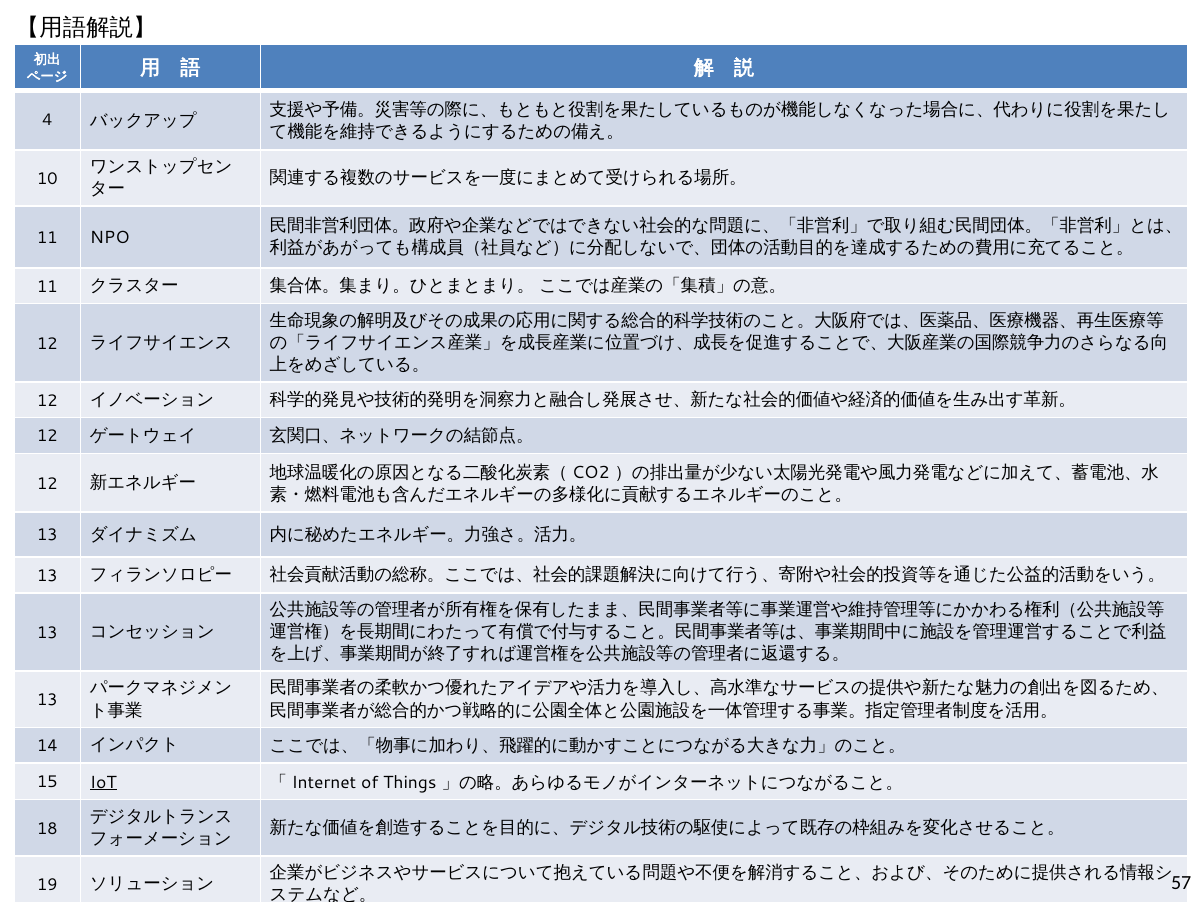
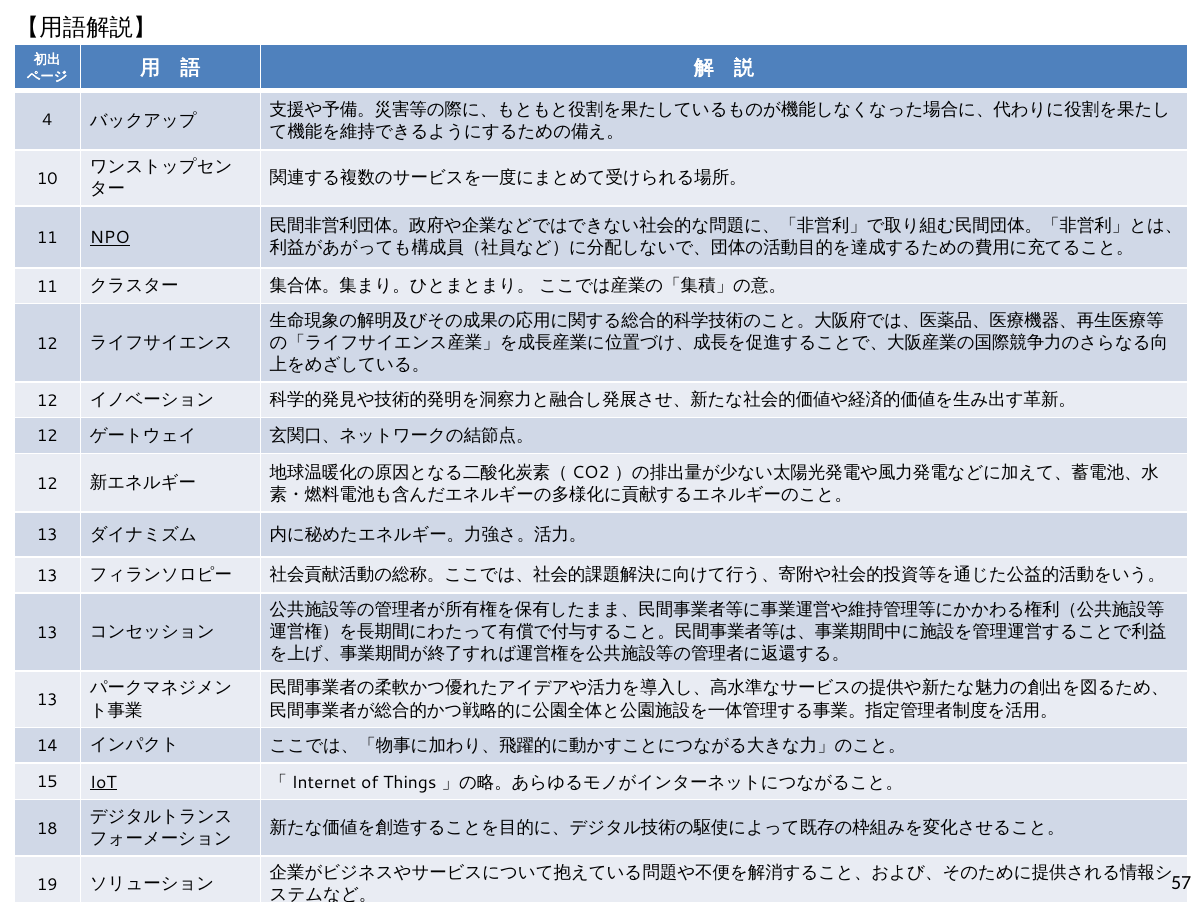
NPO underline: none -> present (110, 238)
